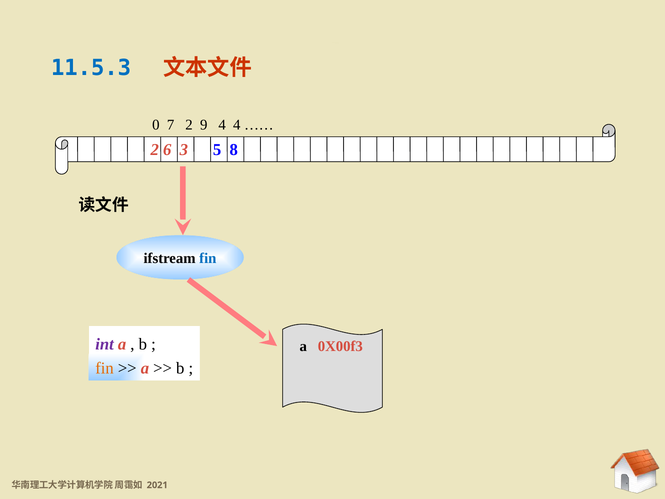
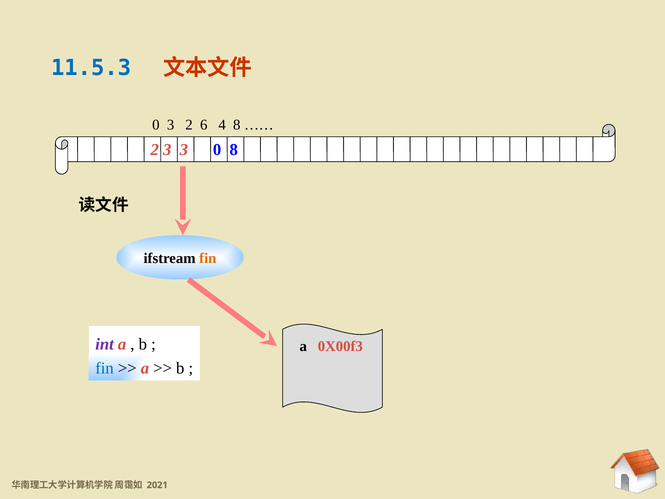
0 7: 7 -> 3 (171, 125)
9: 9 -> 6 (204, 125)
4 4: 4 -> 8 (237, 125)
2 6: 6 -> 3 (167, 150)
3 5: 5 -> 0 (217, 150)
fin colour: blue -> orange (208, 258)
fin colour: orange -> blue (105, 368)
